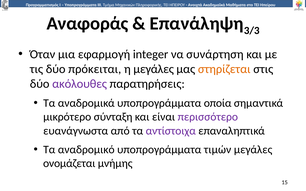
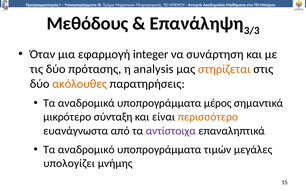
Αναφοράς: Αναφοράς -> Μεθόδους (87, 23)
πρόκειται: πρόκειται -> πρότασης (95, 69)
η μεγάλες: μεγάλες -> analysis (153, 69)
ακόλουθες colour: purple -> orange (80, 84)
οποία: οποία -> μέρος (218, 103)
περισσότερο colour: purple -> orange (208, 117)
ονομάζεται: ονομάζεται -> υπολογίζει (69, 164)
